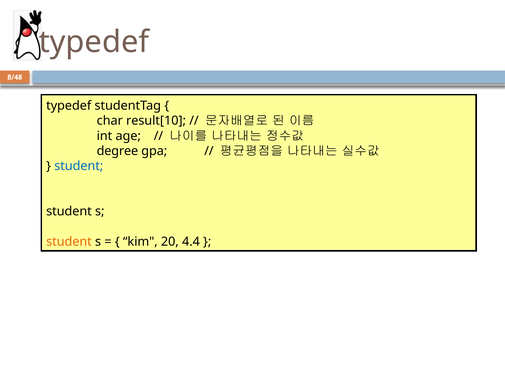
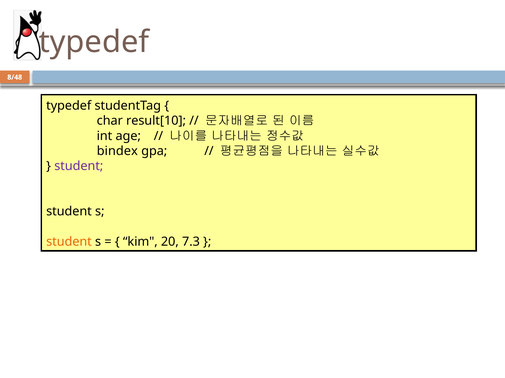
degree: degree -> bindex (117, 151)
student colour: blue -> purple (79, 166)
4.4: 4.4 -> 7.3 (191, 242)
